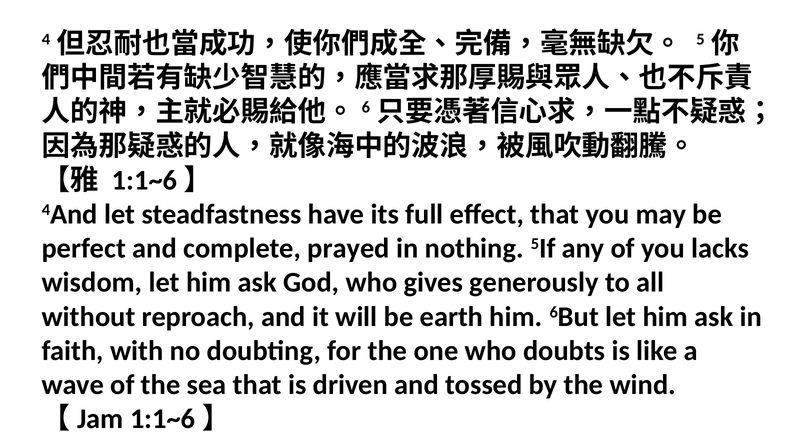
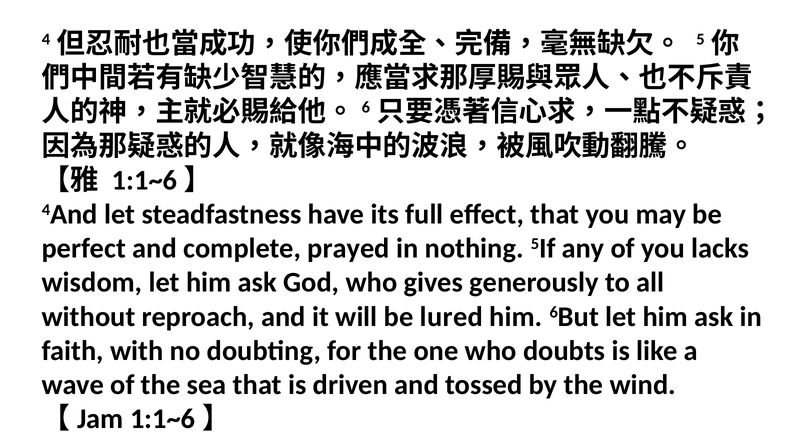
earth: earth -> lured (451, 316)
